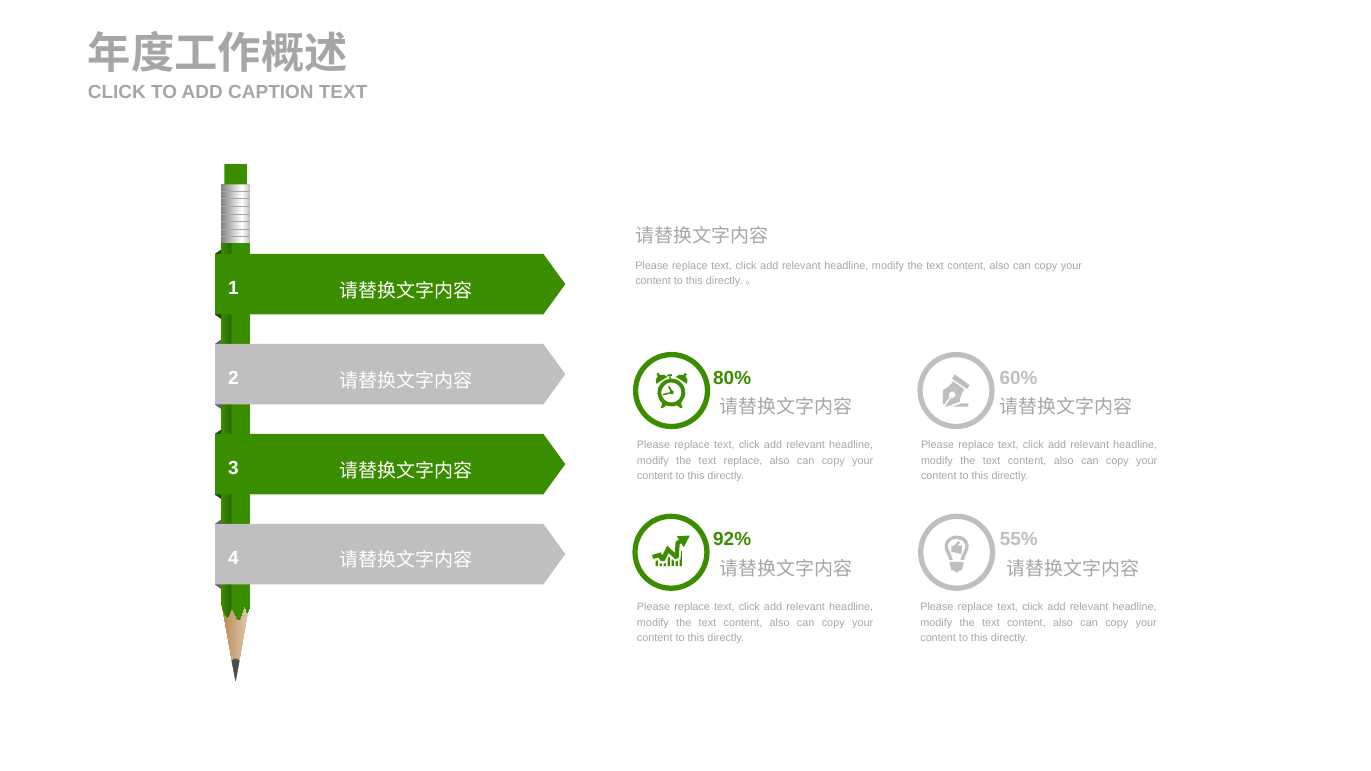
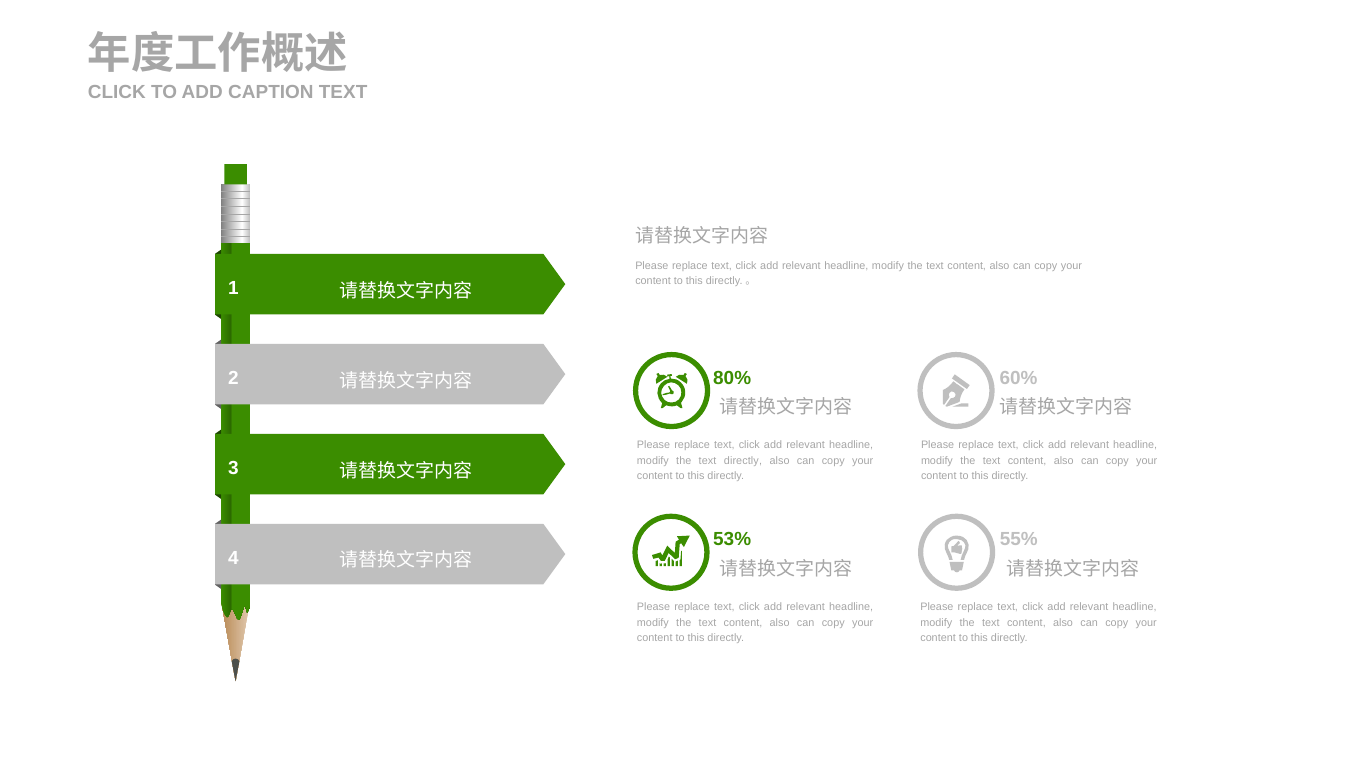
text replace: replace -> directly (743, 461)
92%: 92% -> 53% (732, 539)
